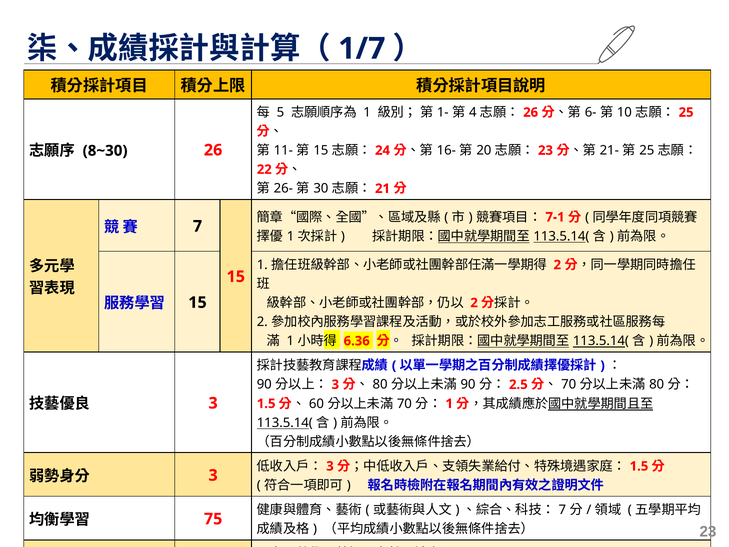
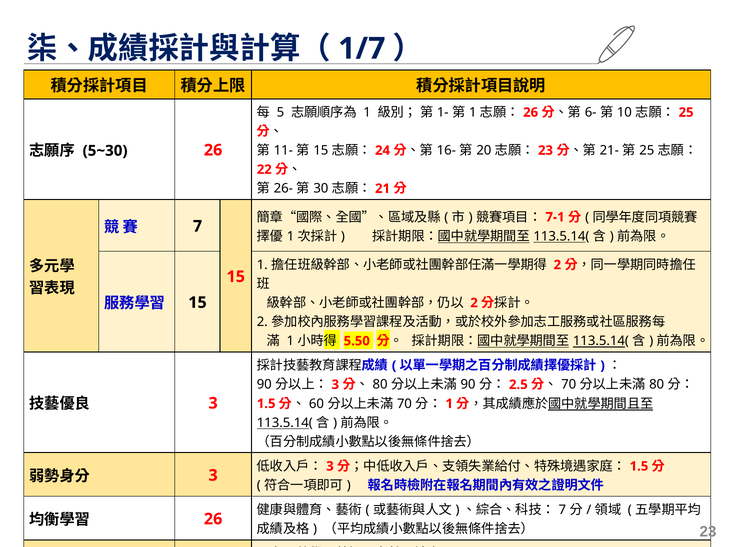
4: 4 -> 1 (473, 112)
8~30: 8~30 -> 5~30 (105, 151)
6.36: 6.36 -> 5.50 (357, 341)
75: 75 -> 26 (213, 519)
